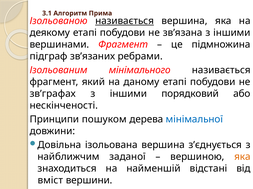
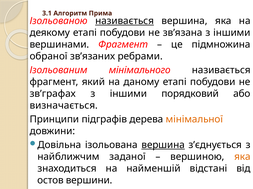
підграф: підграф -> обраної (49, 56)
нескінченості: нескінченості -> визначається (64, 106)
пошуком: пошуком -> підграфів (104, 120)
мінімальної colour: blue -> orange (194, 120)
вершина underline: none -> present (163, 145)
вміст: вміст -> остов (50, 181)
